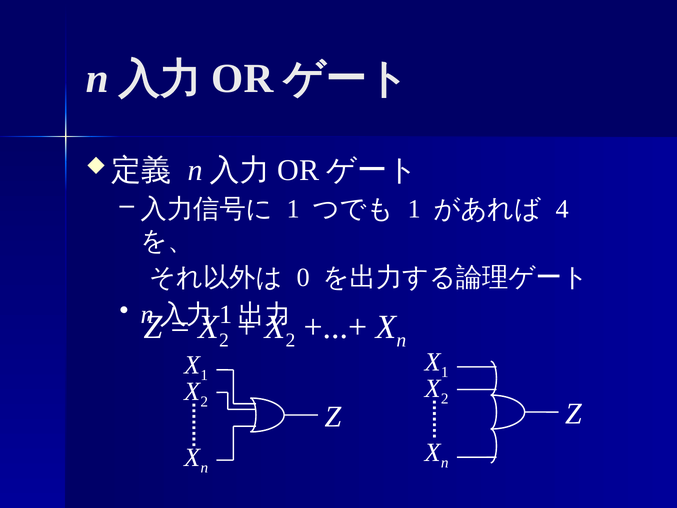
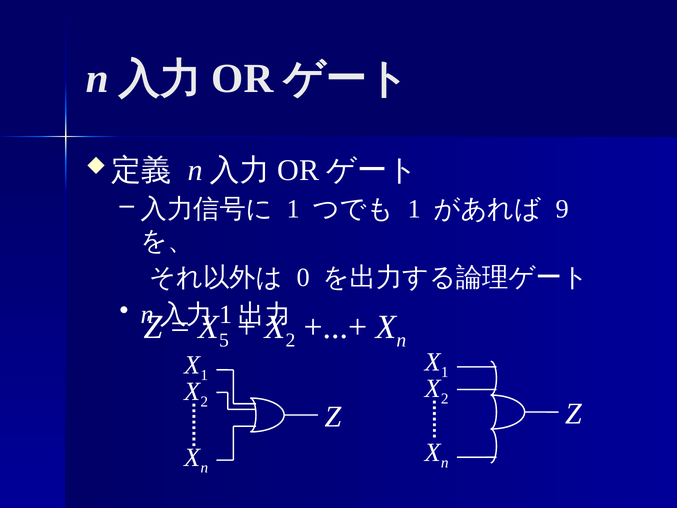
4: 4 -> 9 (562, 209)
2: 2 -> 5 (224, 340)
